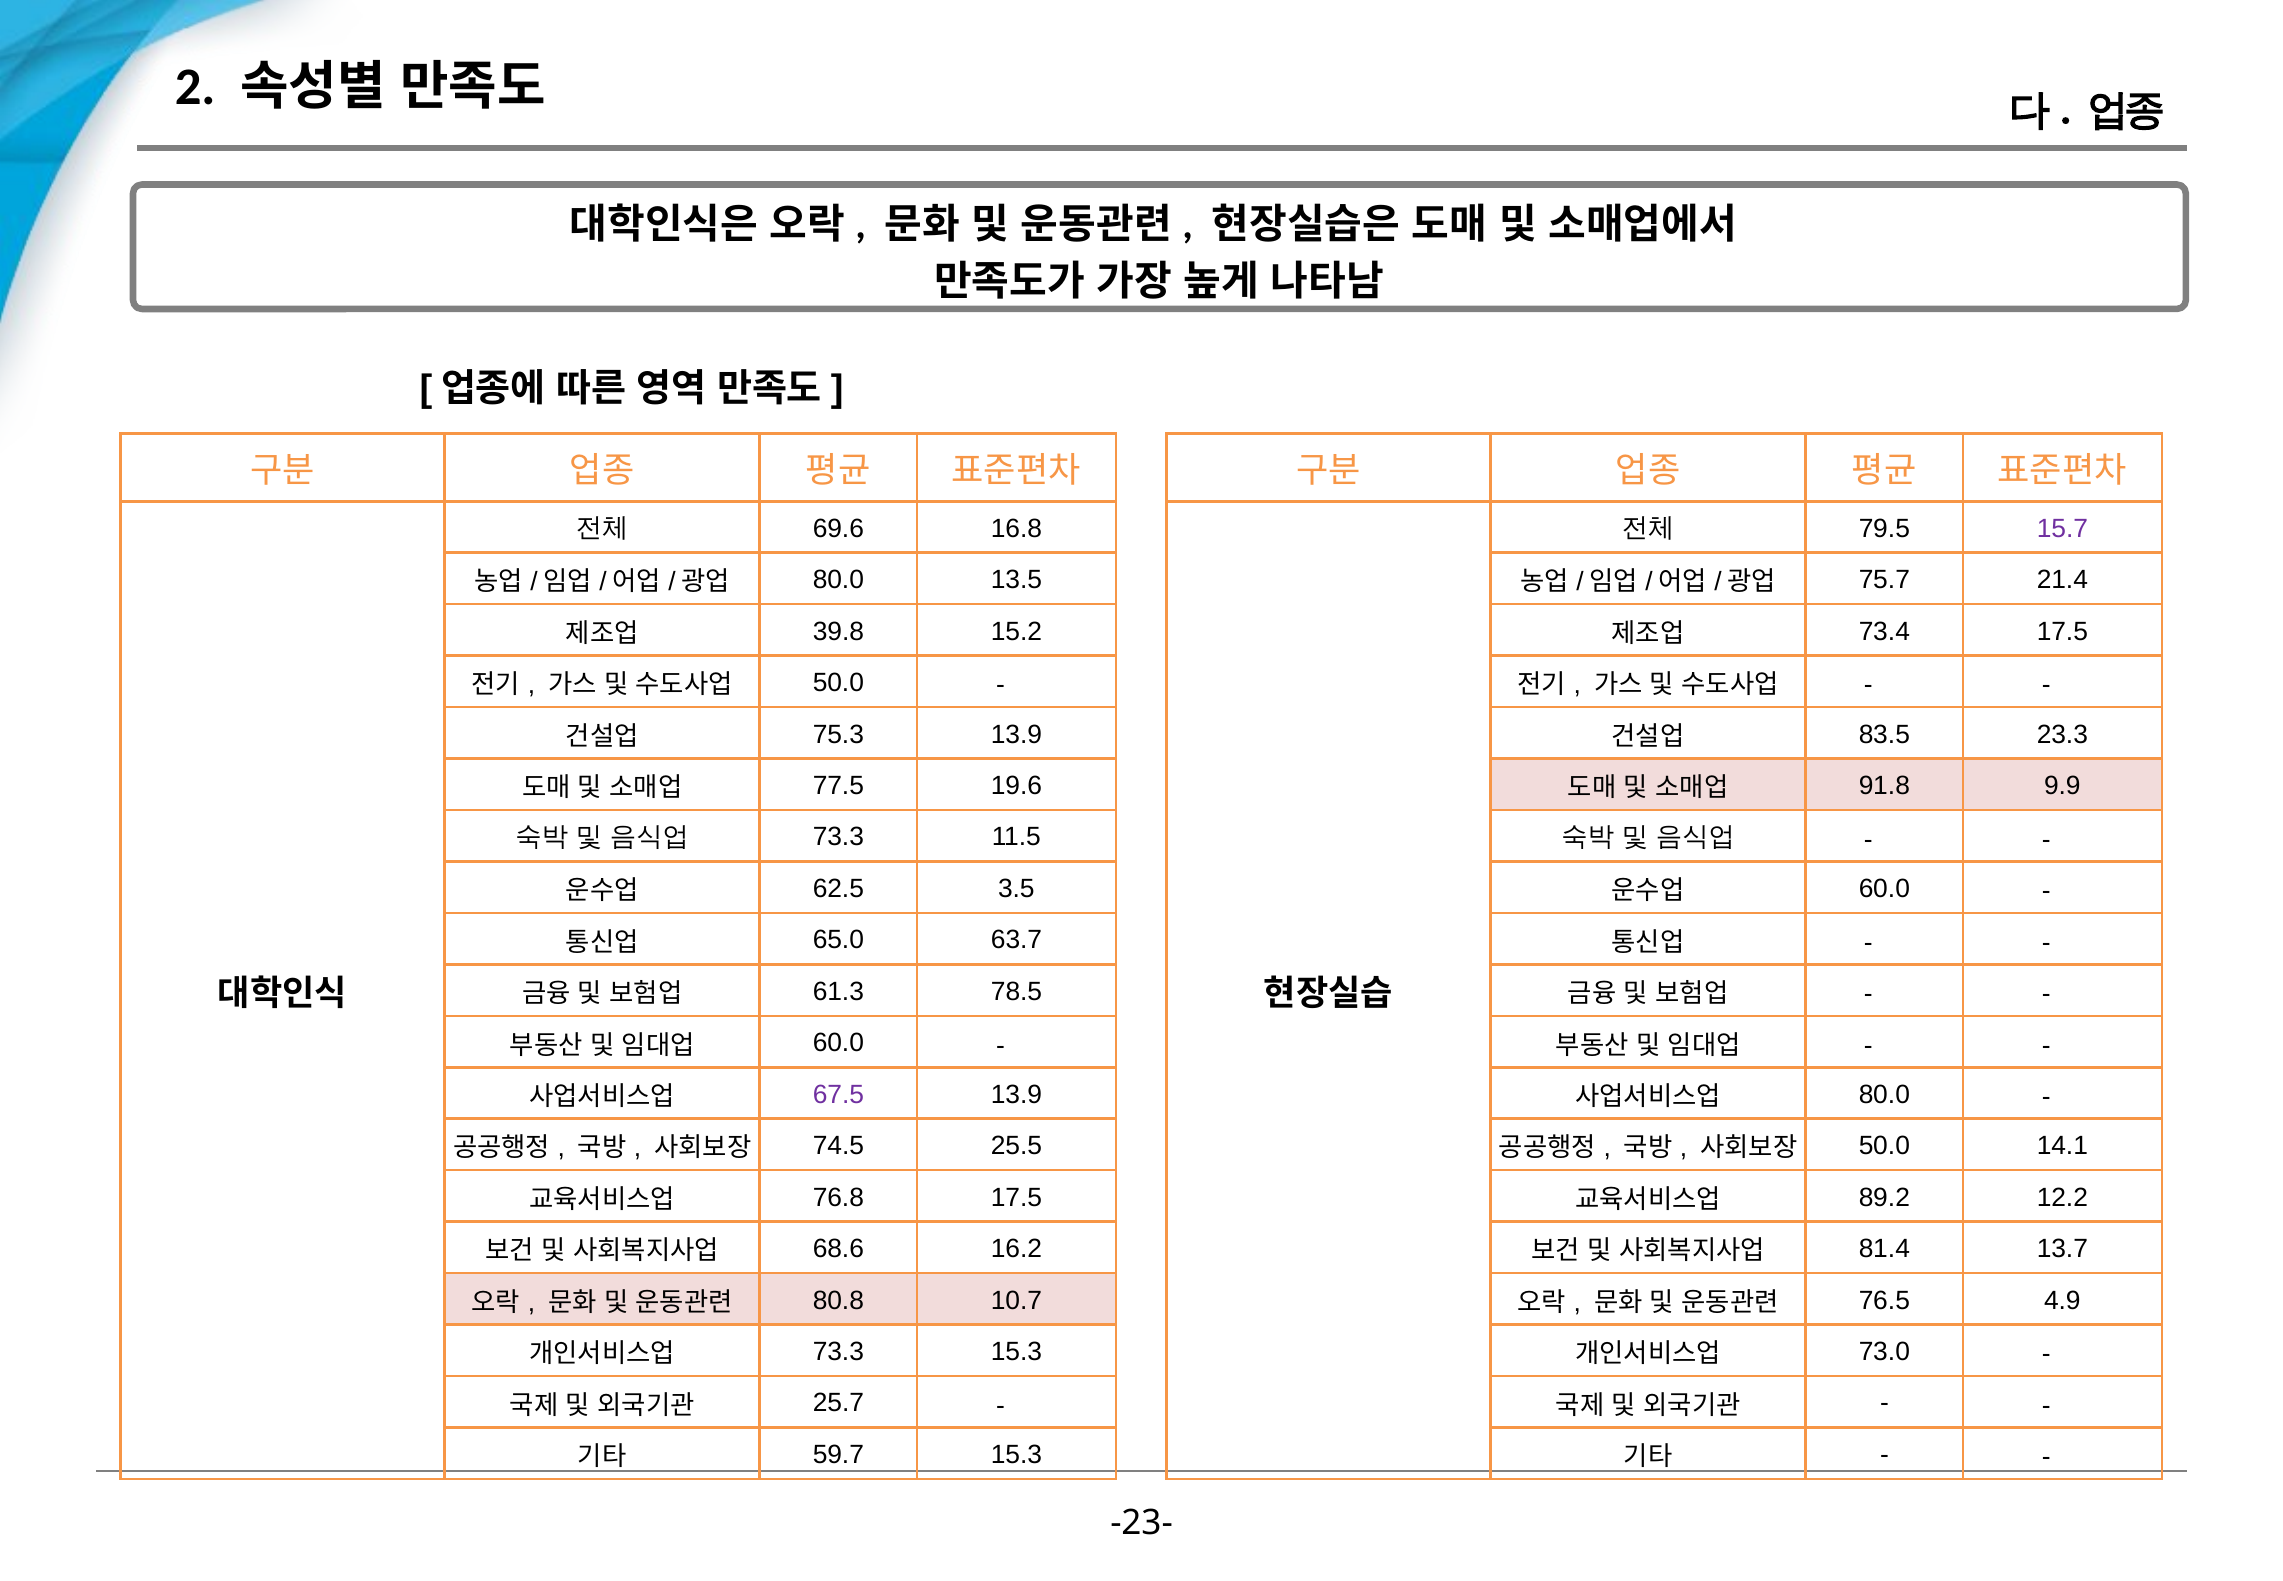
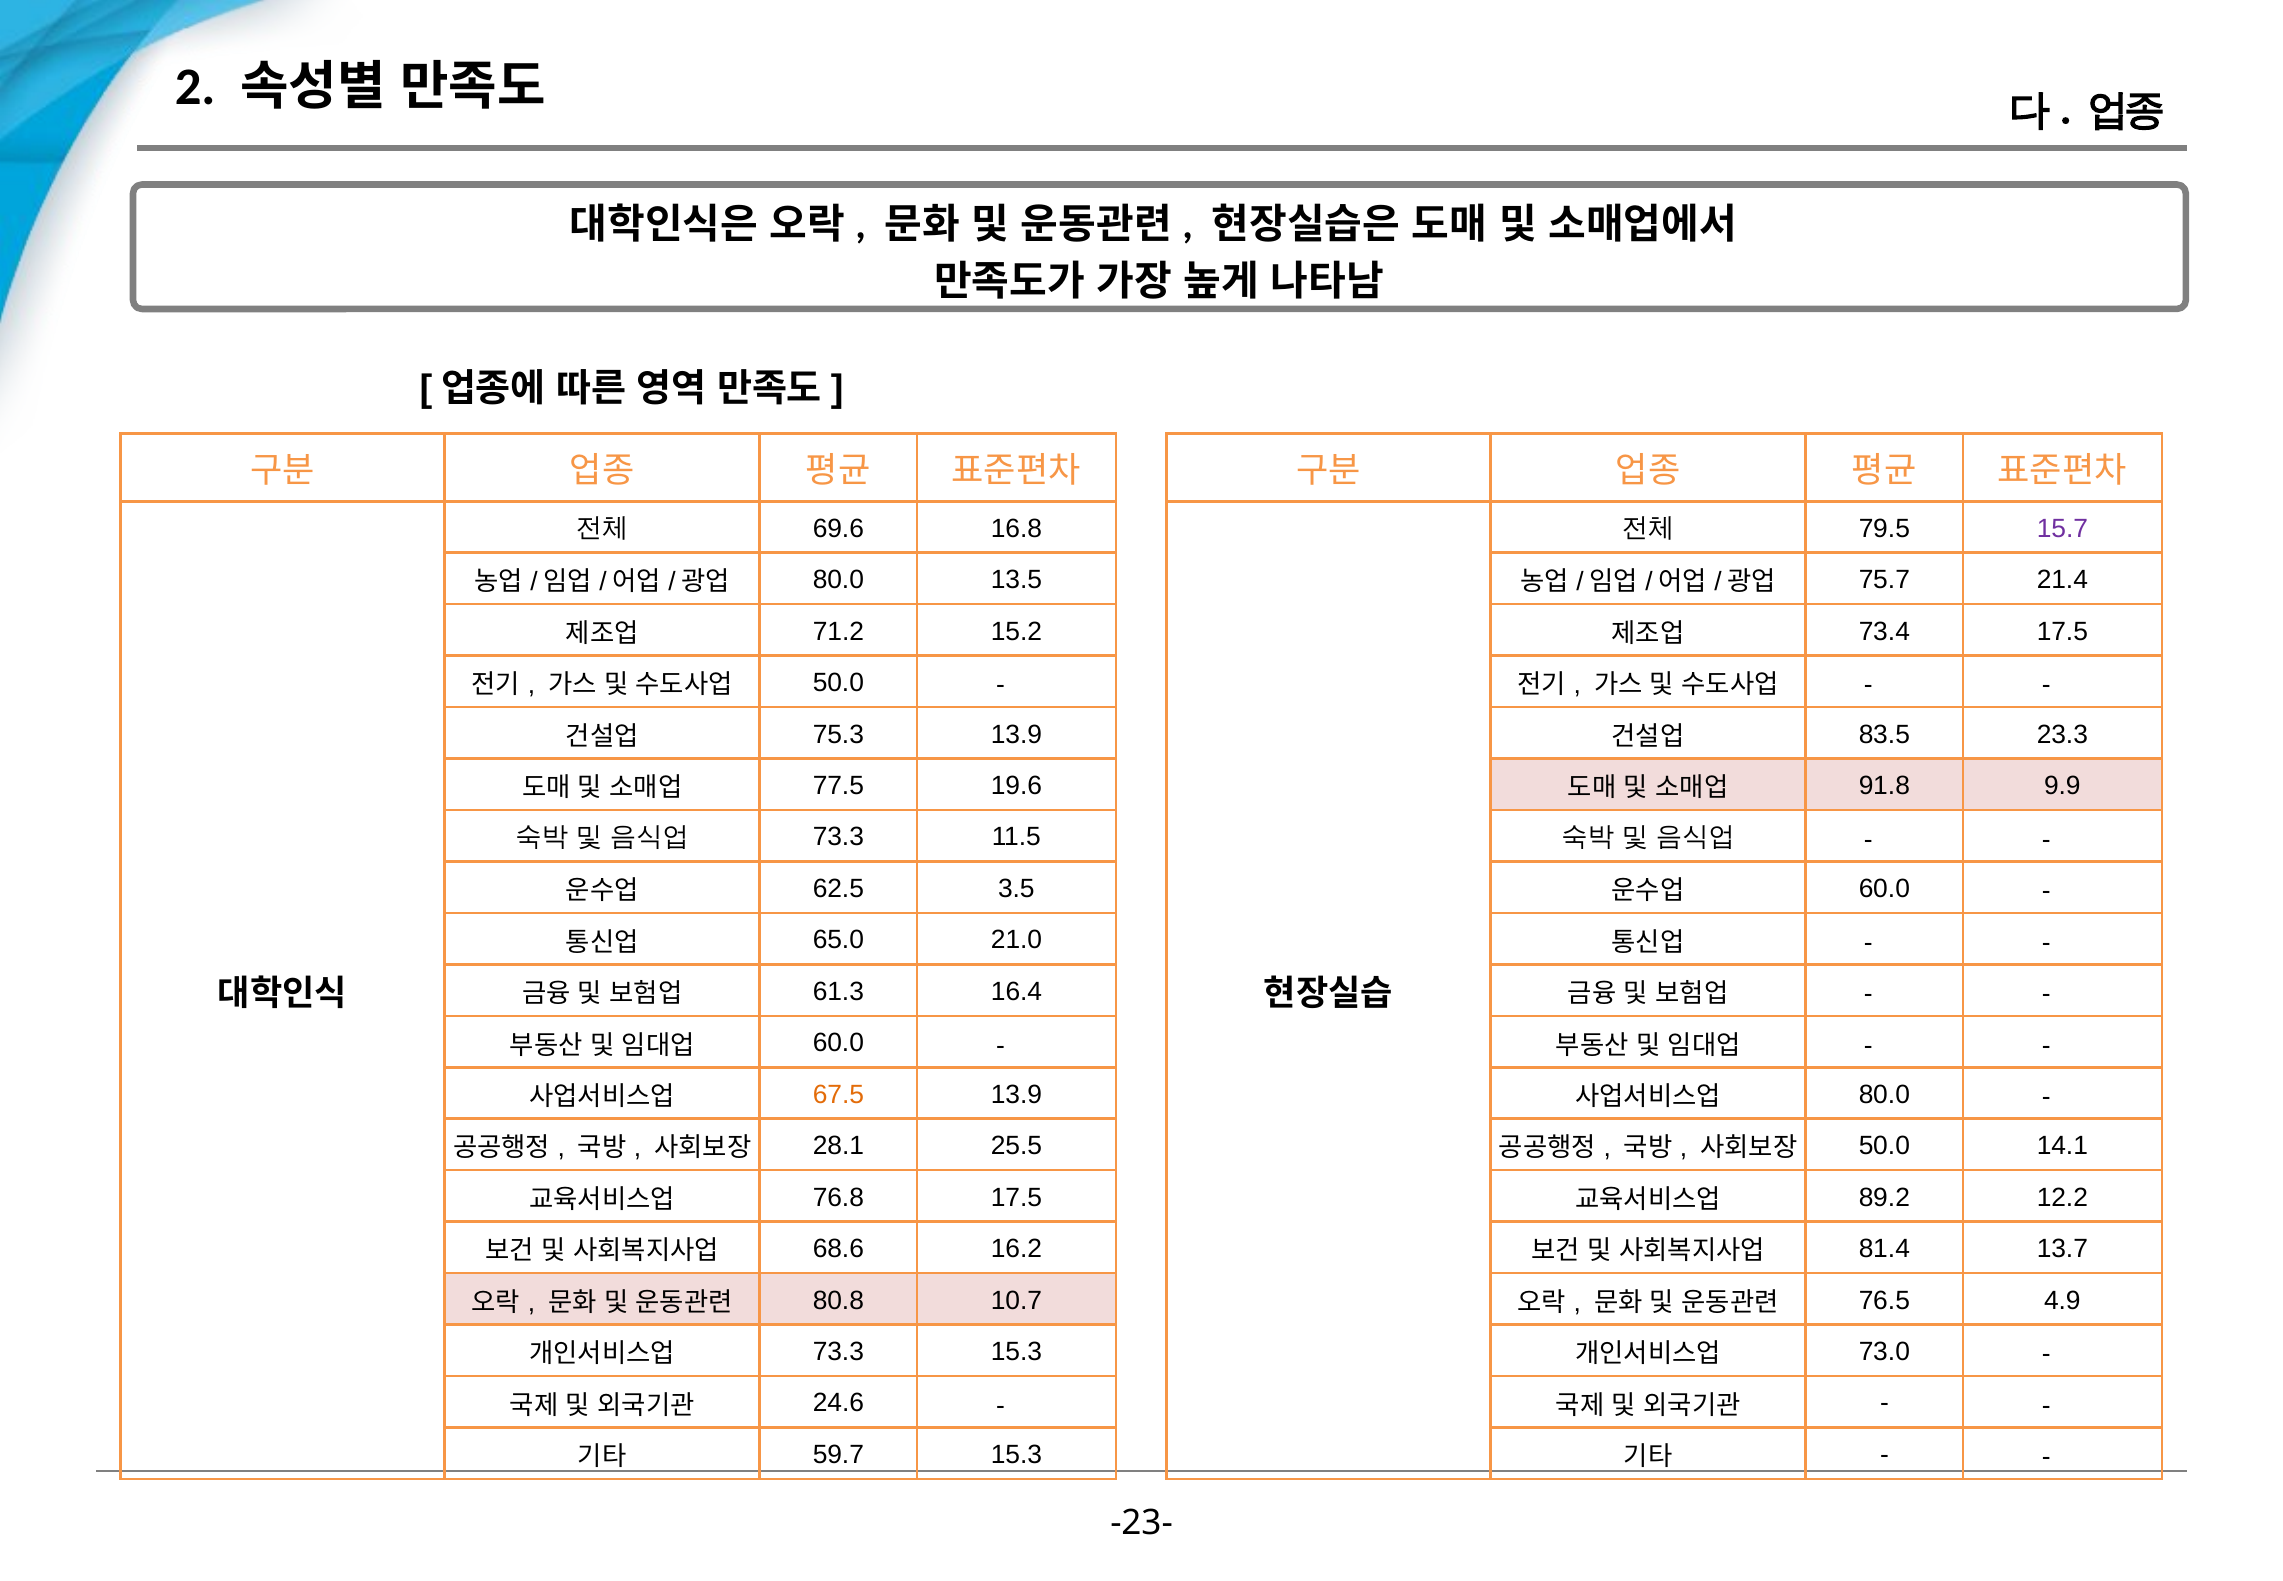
39.8: 39.8 -> 71.2 (838, 631)
63.7: 63.7 -> 21.0 (1016, 940)
78.5: 78.5 -> 16.4 (1016, 991)
67.5 colour: purple -> orange (838, 1094)
74.5: 74.5 -> 28.1 (838, 1146)
25.7: 25.7 -> 24.6 (838, 1403)
